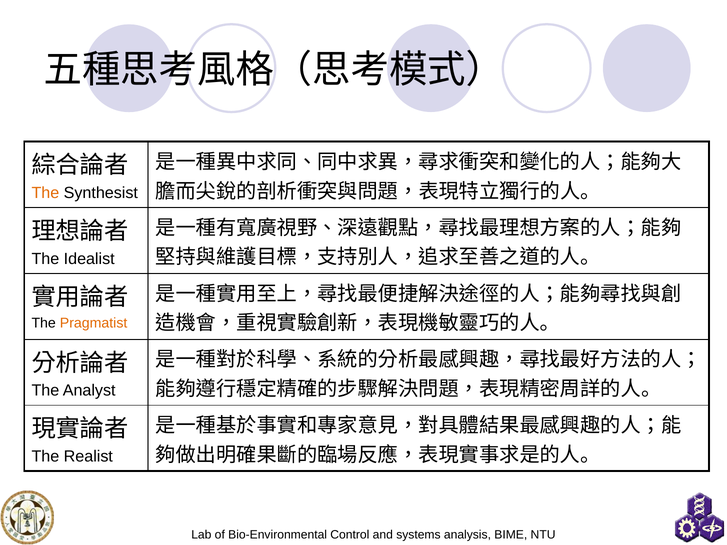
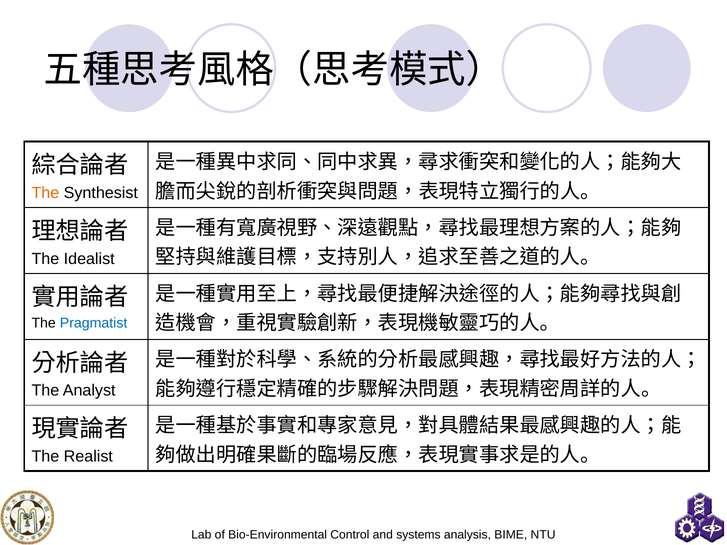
Pragmatist colour: orange -> blue (94, 323)
